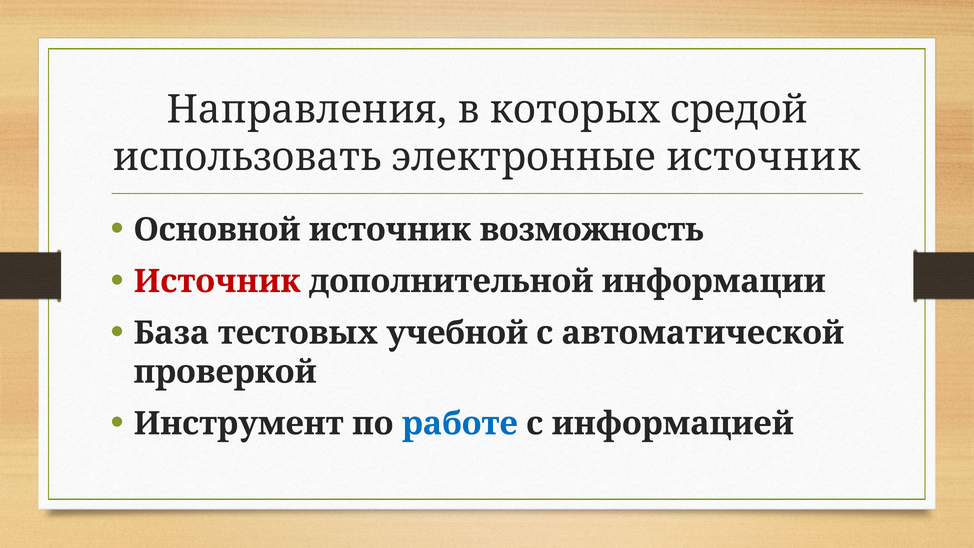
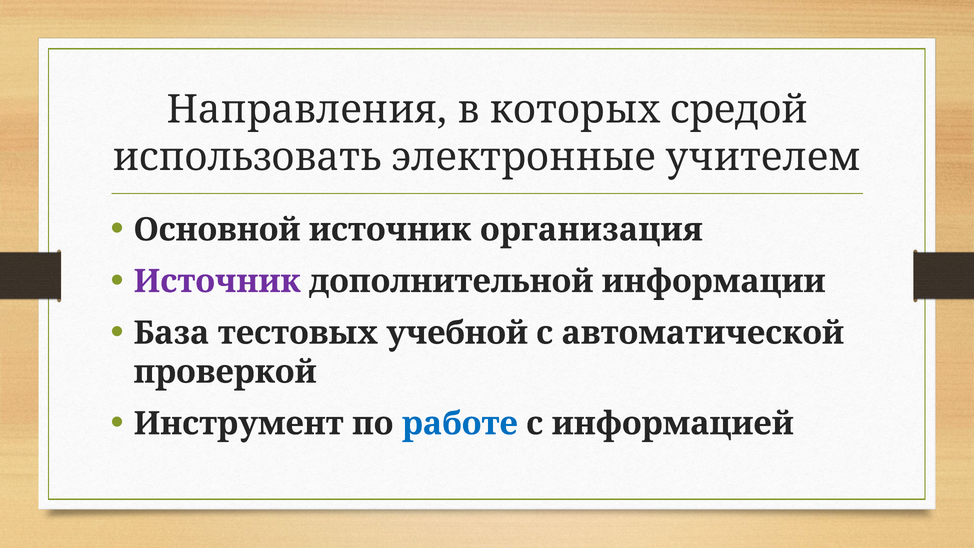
электронные источник: источник -> учителем (763, 157)
возможность: возможность -> организация (591, 230)
Источник colour: red -> purple (217, 281)
